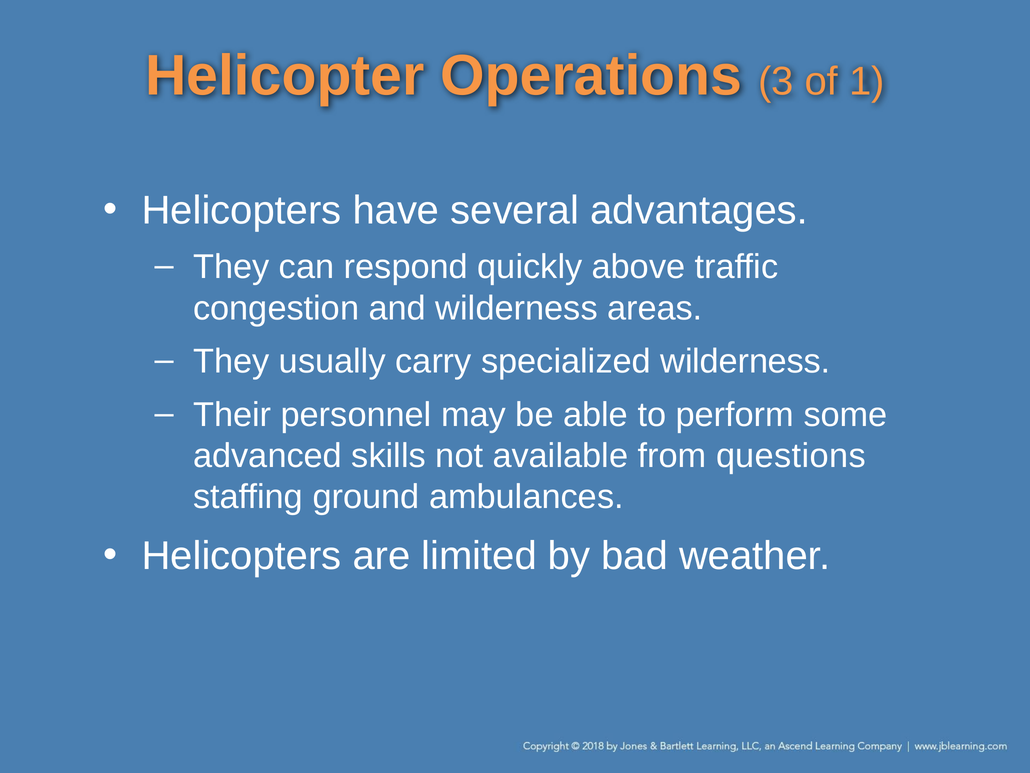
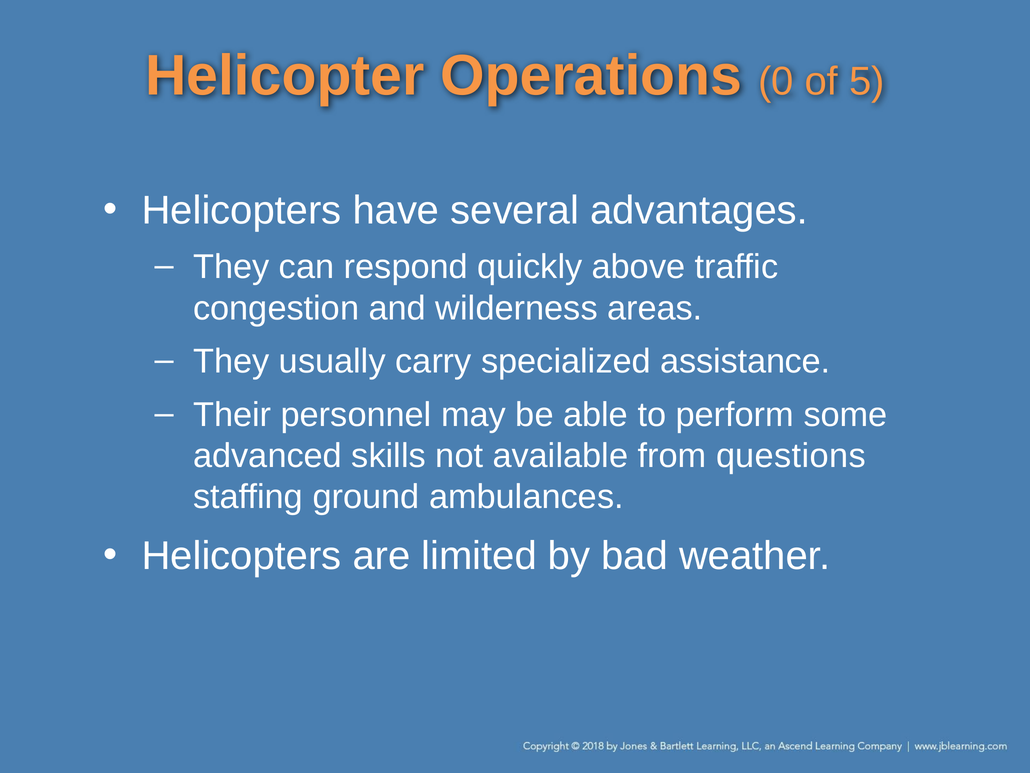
3: 3 -> 0 (776, 82)
1: 1 -> 5 (867, 82)
specialized wilderness: wilderness -> assistance (745, 361)
